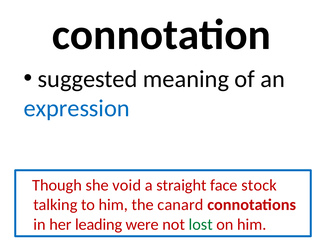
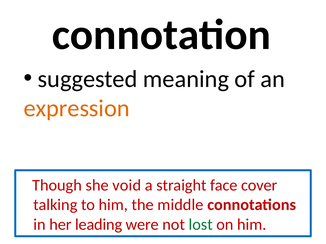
expression colour: blue -> orange (77, 108)
stock: stock -> cover (259, 186)
canard: canard -> middle (180, 205)
